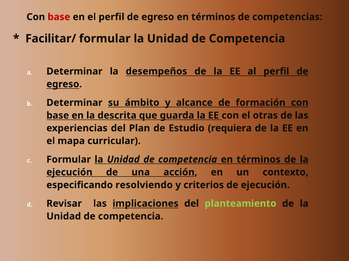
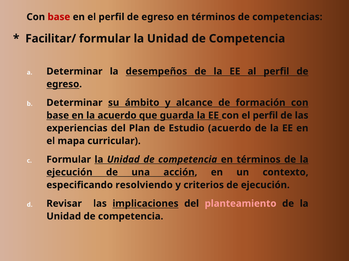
la descrita: descrita -> acuerdo (117, 116)
con el otras: otras -> perfil (265, 116)
Estudio requiera: requiera -> acuerdo (230, 129)
planteamiento colour: light green -> pink (241, 204)
